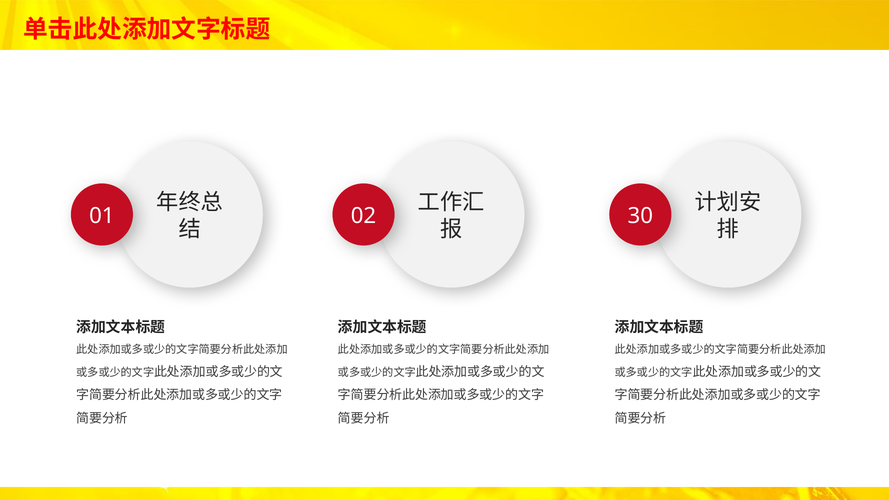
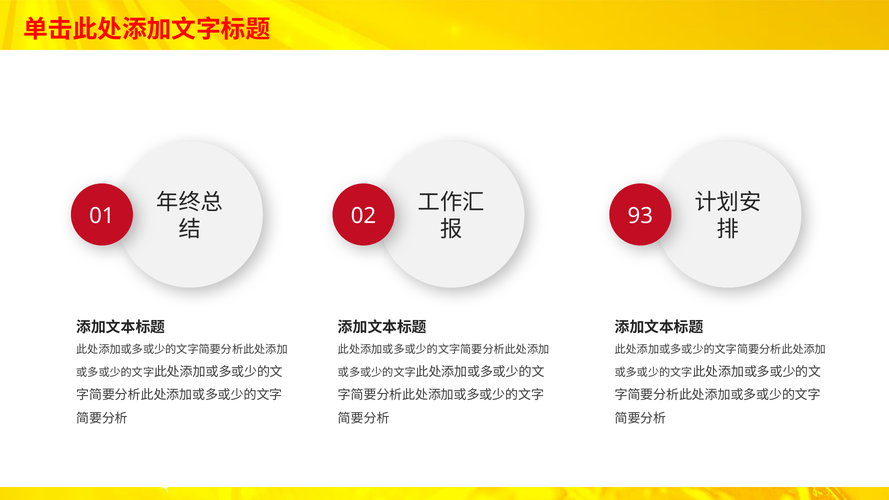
30: 30 -> 93 (640, 216)
